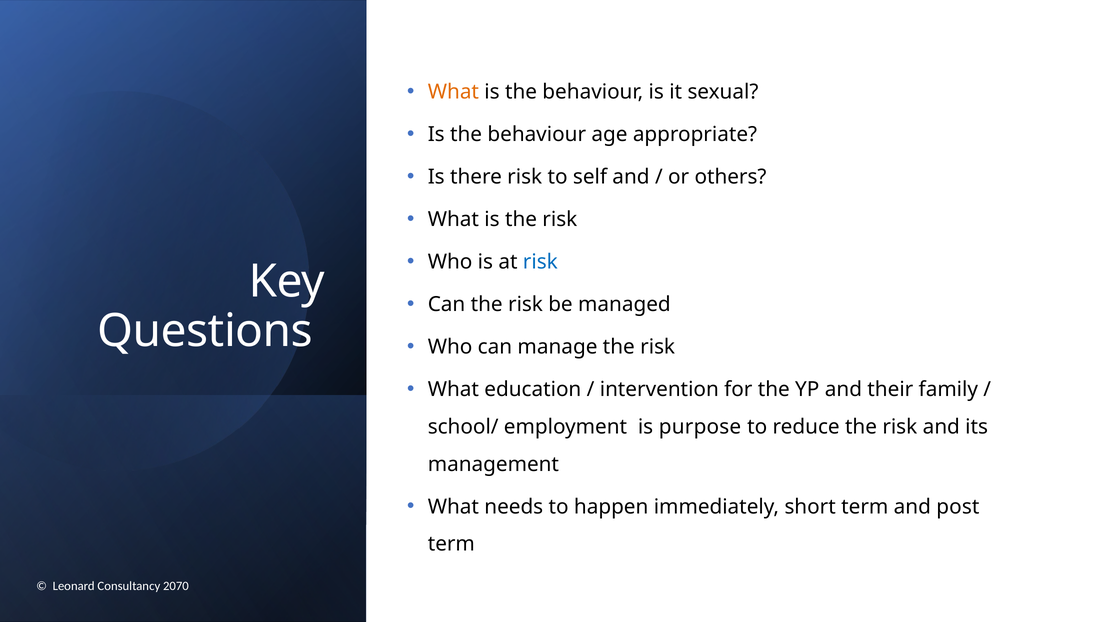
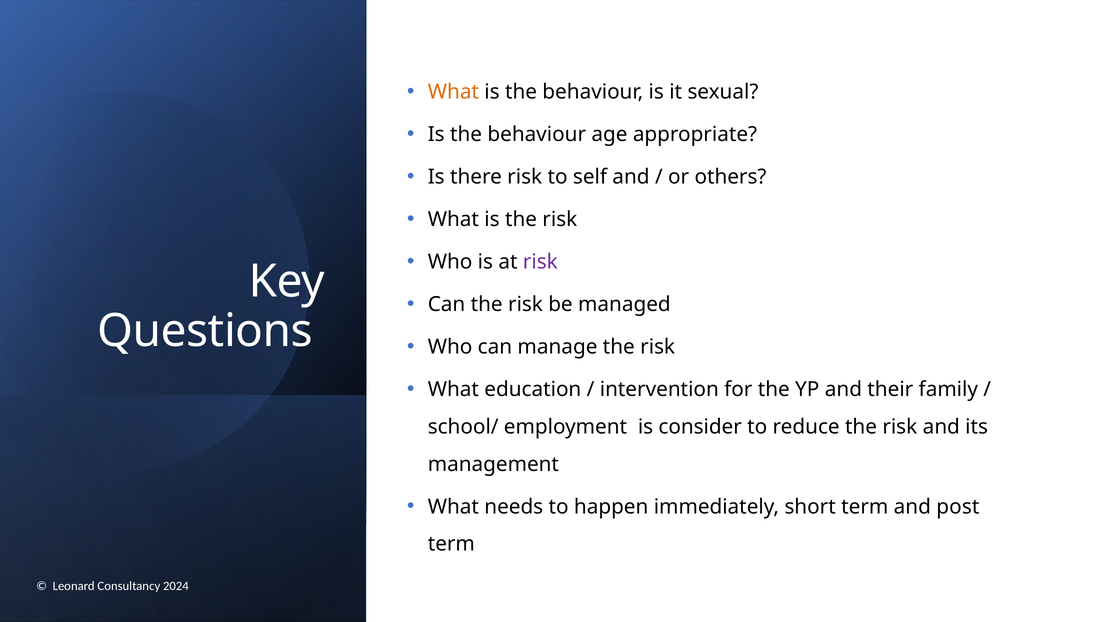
risk colour: blue -> purple (540, 262)
purpose: purpose -> consider (700, 427)
2070: 2070 -> 2024 (176, 586)
